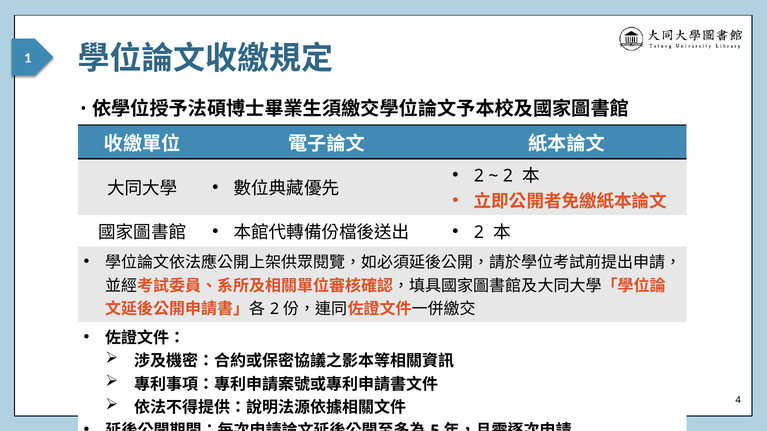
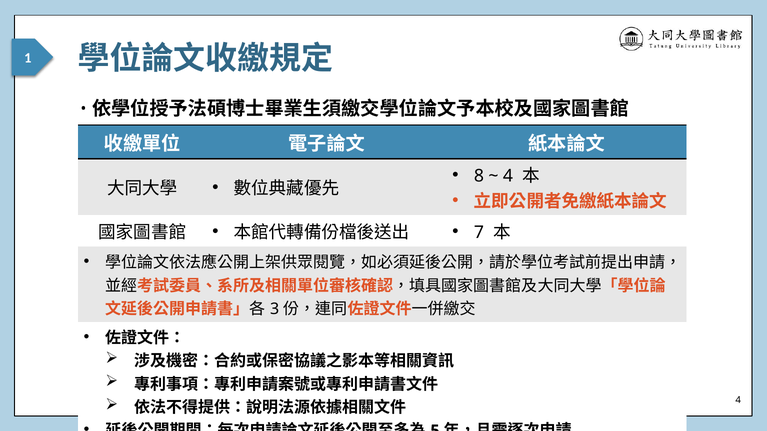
2: 2 -> 8 (479, 176)
2: 2 -> 4 (508, 176)
2: 2 -> 7 (479, 233)
2: 2 -> 3 (275, 309)
